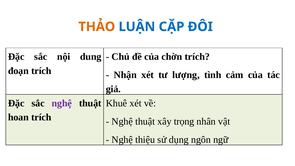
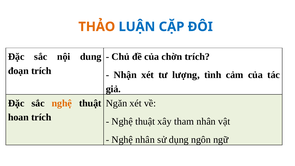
nghệ colour: purple -> orange (62, 103)
Khuê: Khuê -> Ngăn (116, 103)
trọng: trọng -> tham (184, 121)
Nghệ thiệu: thiệu -> nhân (145, 140)
